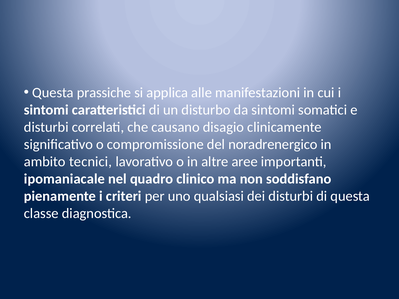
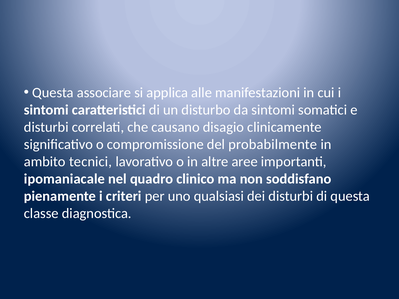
prassiche: prassiche -> associare (104, 93)
noradrenergico: noradrenergico -> probabilmente (273, 145)
